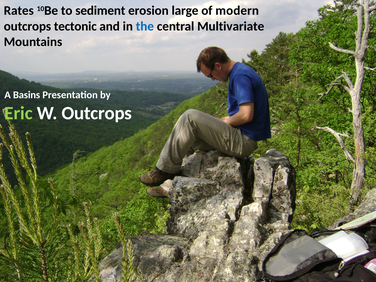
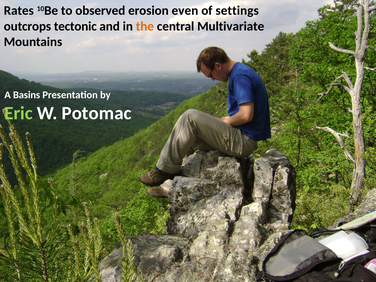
sediment: sediment -> observed (100, 11)
large: large -> even (185, 11)
modern: modern -> settings (237, 11)
the colour: blue -> orange (145, 26)
W Outcrops: Outcrops -> Potomac (97, 113)
